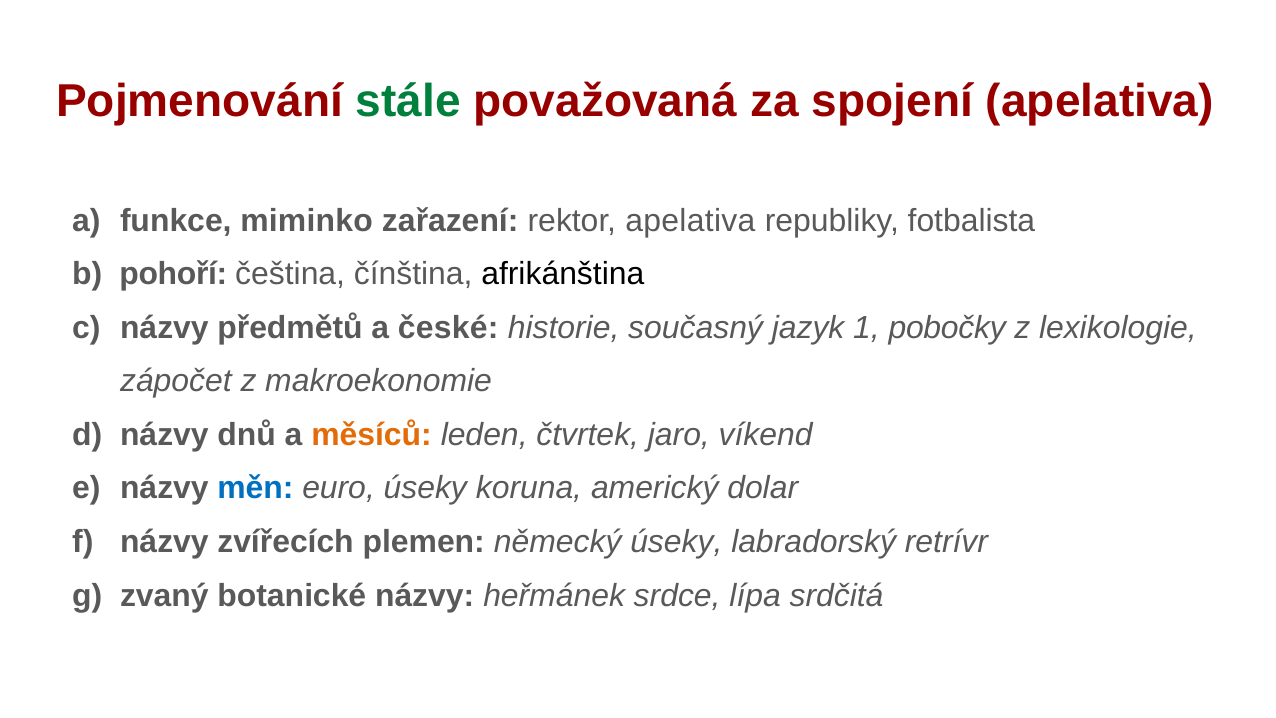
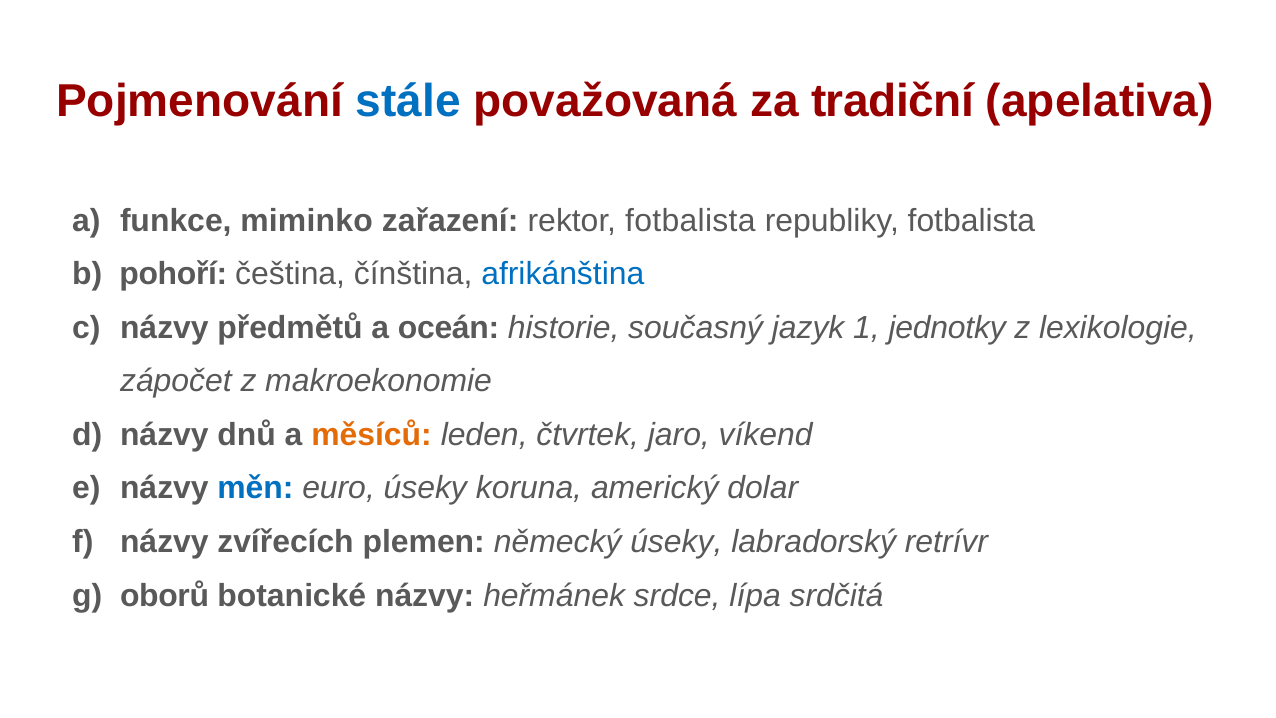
stále colour: green -> blue (408, 101)
spojení: spojení -> tradiční (893, 101)
rektor apelativa: apelativa -> fotbalista (690, 220)
afrikánština colour: black -> blue (563, 274)
české: české -> oceán (449, 328)
pobočky: pobočky -> jednotky (947, 328)
zvaný: zvaný -> oborů (164, 595)
